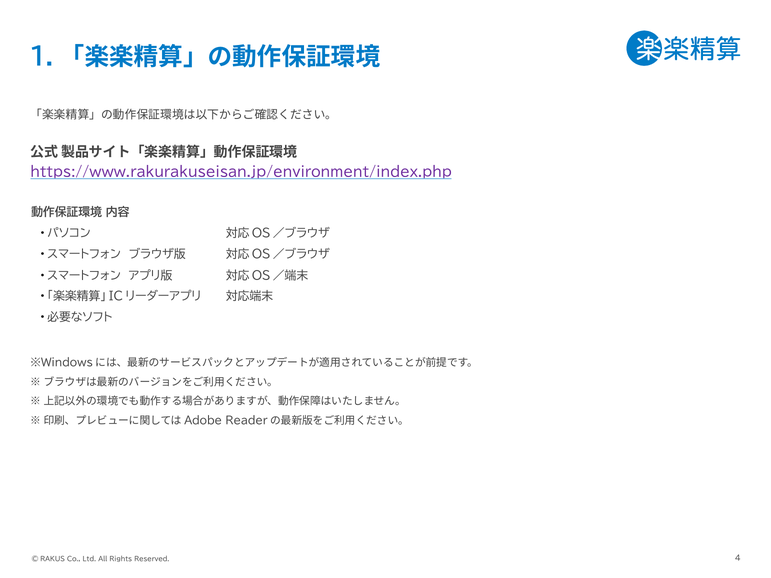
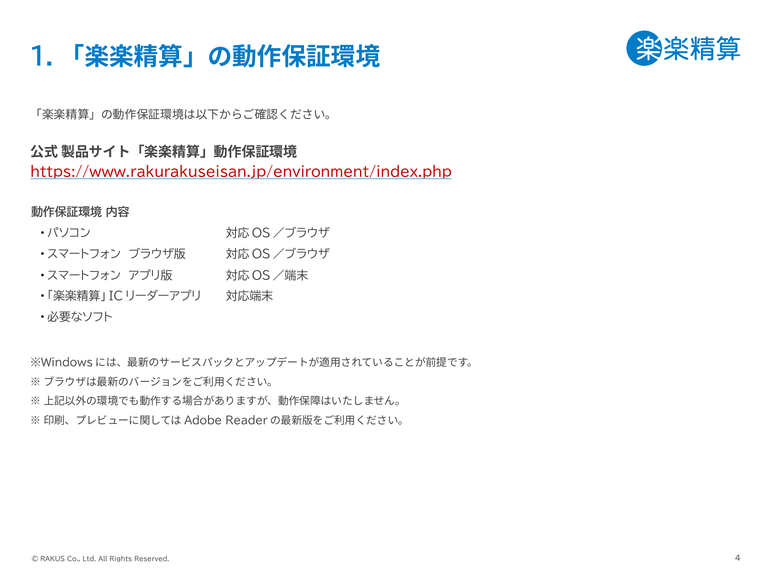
https://www.rakurakuseisan.jp/environment/index.php colour: purple -> red (241, 172)
